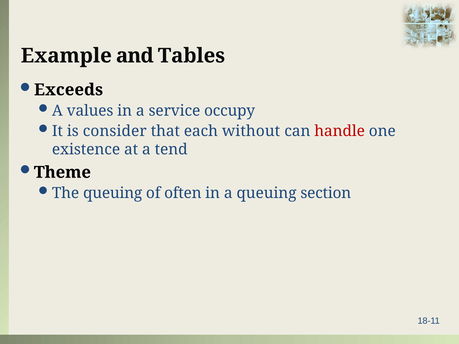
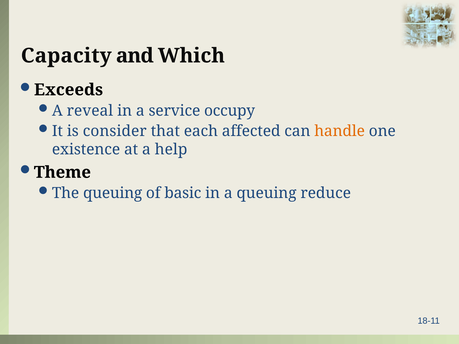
Example: Example -> Capacity (66, 56)
Tables: Tables -> Which (191, 56)
values: values -> reveal (90, 111)
without: without -> affected (251, 131)
handle colour: red -> orange (340, 131)
tend: tend -> help (171, 149)
often: often -> basic (183, 193)
section: section -> reduce (326, 193)
